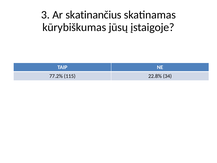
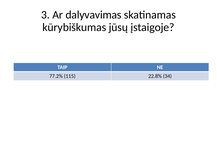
skatinančius: skatinančius -> dalyvavimas (93, 15)
